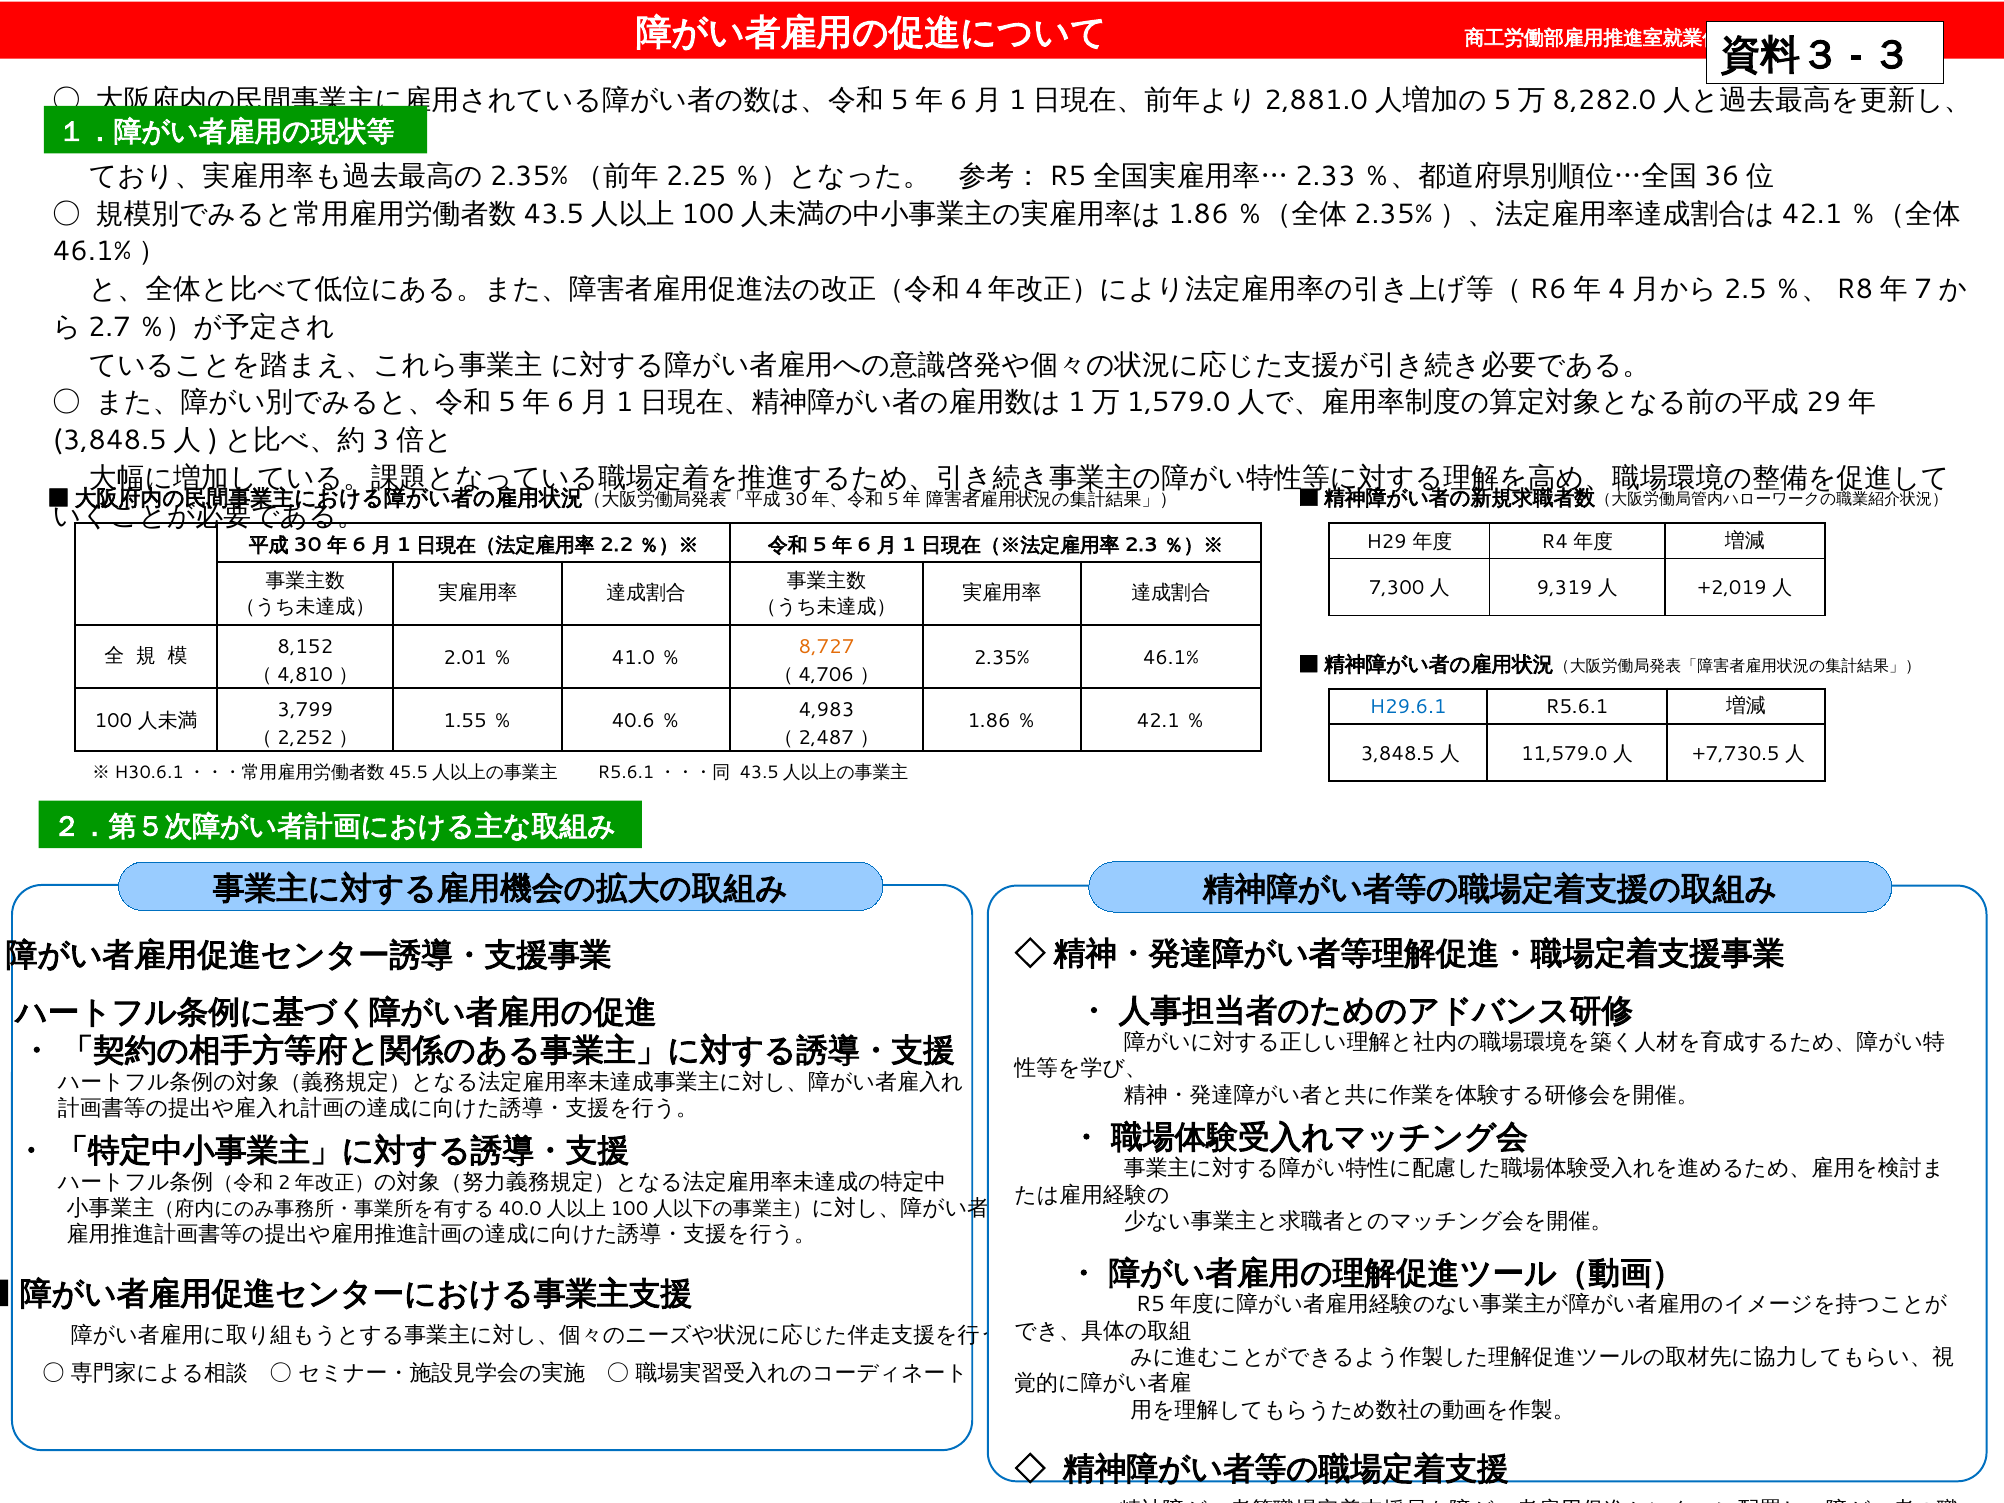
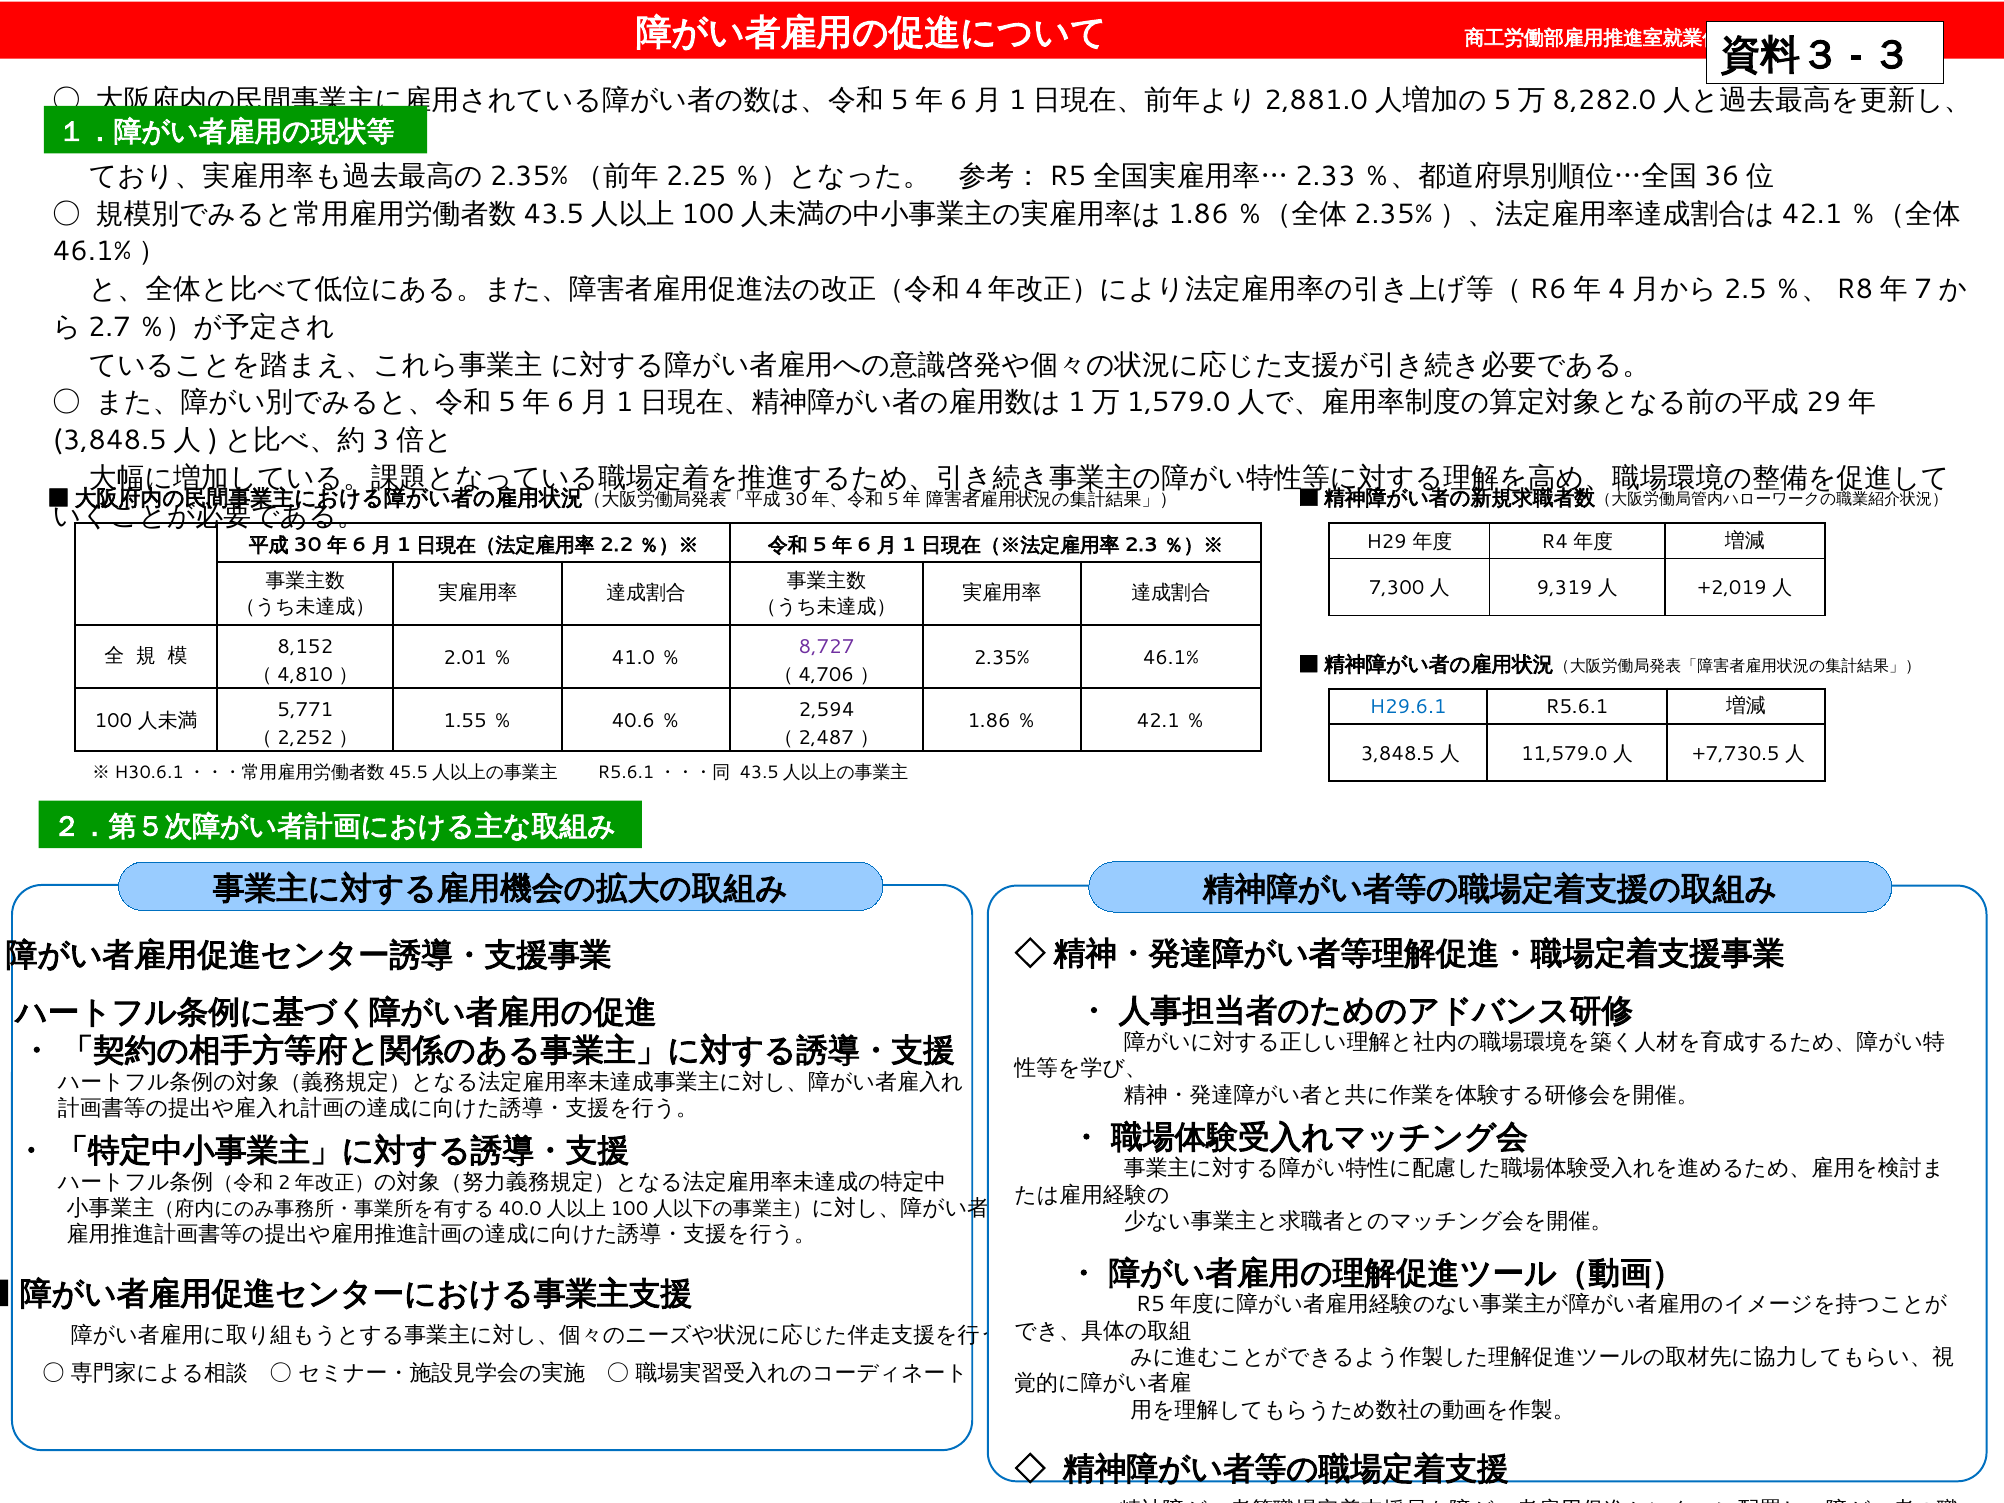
8,727 colour: orange -> purple (827, 647)
3,799: 3,799 -> 5,771 (305, 710)
4,983: 4,983 -> 2,594 (827, 710)
